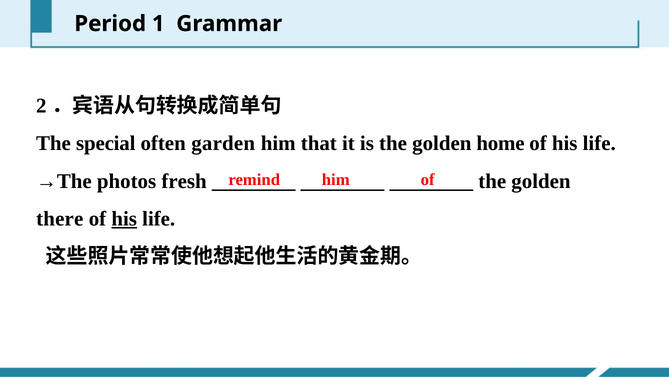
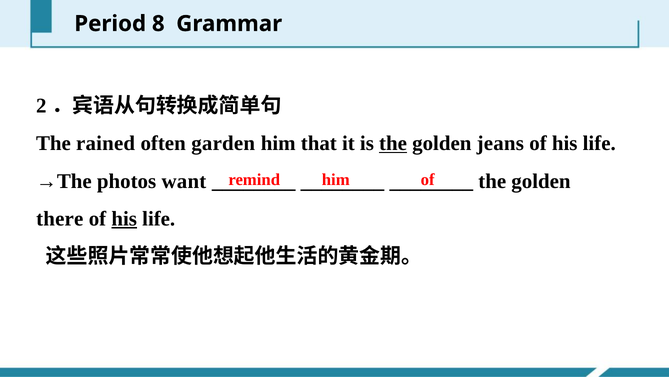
1: 1 -> 8 (158, 24)
special: special -> rained (106, 143)
the underline: none -> present (393, 143)
home: home -> jeans (500, 143)
fresh: fresh -> want (184, 181)
